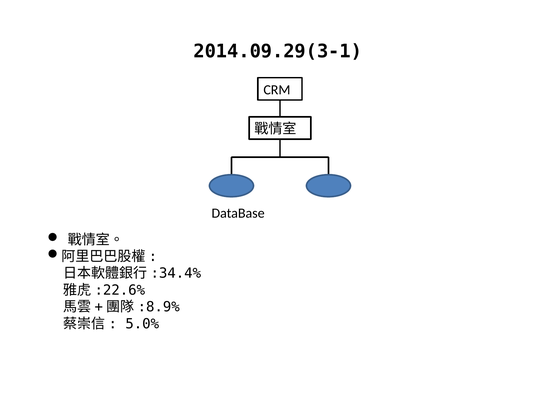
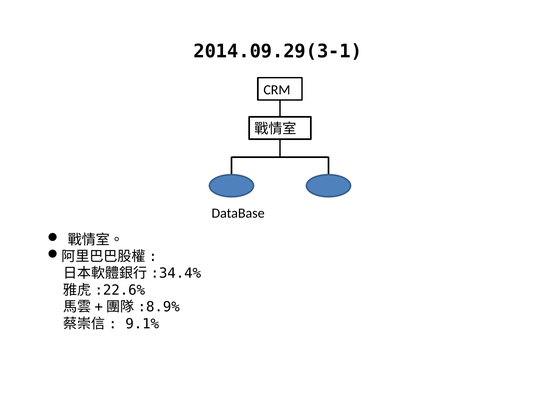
5.0%: 5.0% -> 9.1% (142, 324)
